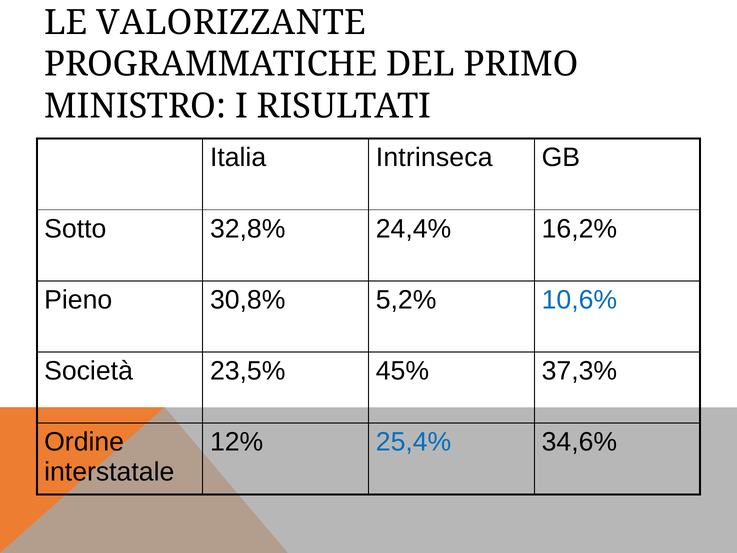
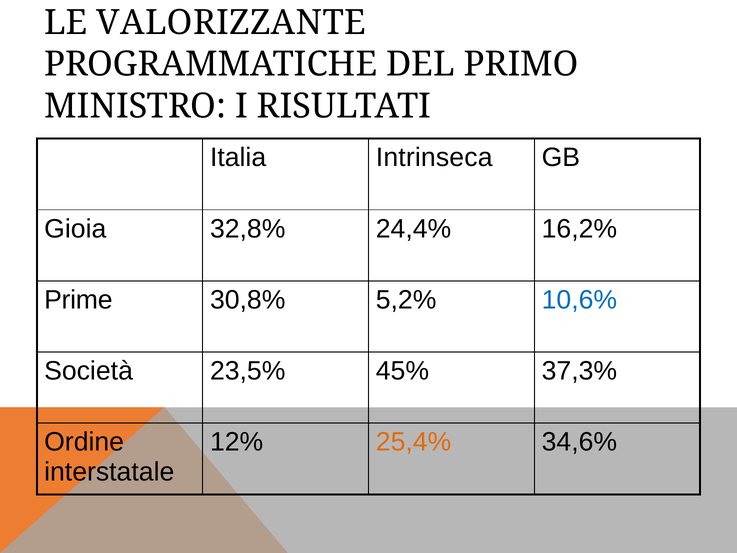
Sotto: Sotto -> Gioia (75, 229)
Pieno: Pieno -> Prime (78, 300)
25,4% colour: blue -> orange (414, 442)
